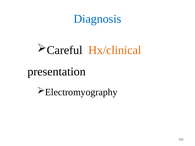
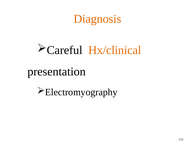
Diagnosis colour: blue -> orange (97, 19)
